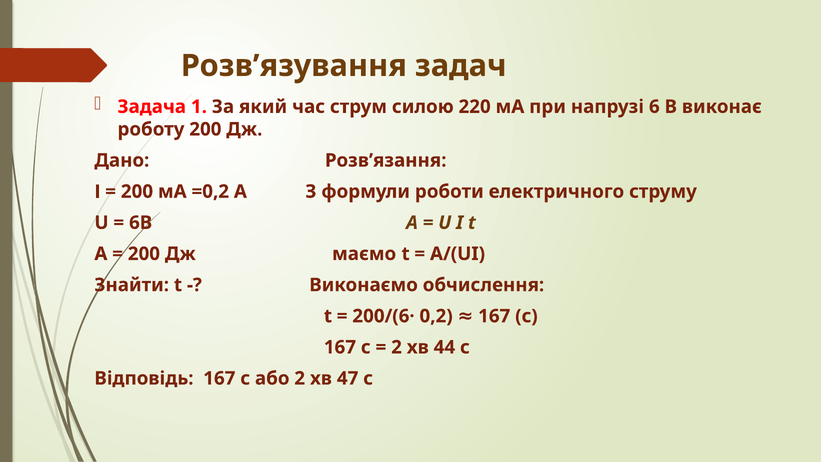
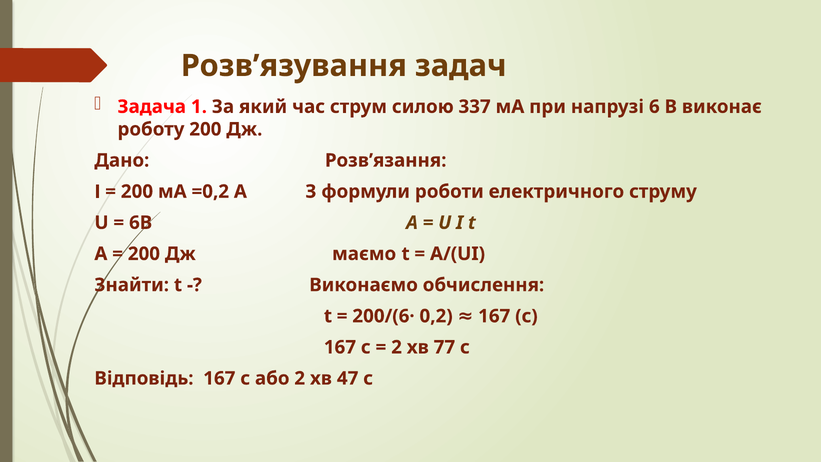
220: 220 -> 337 (475, 107)
44: 44 -> 77 (444, 347)
